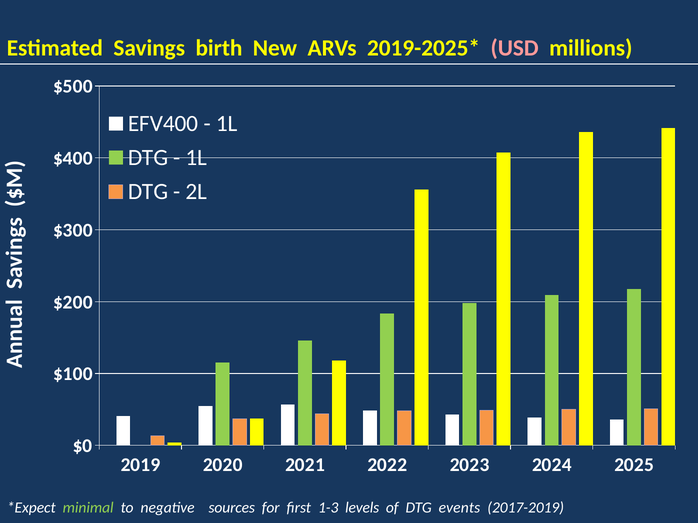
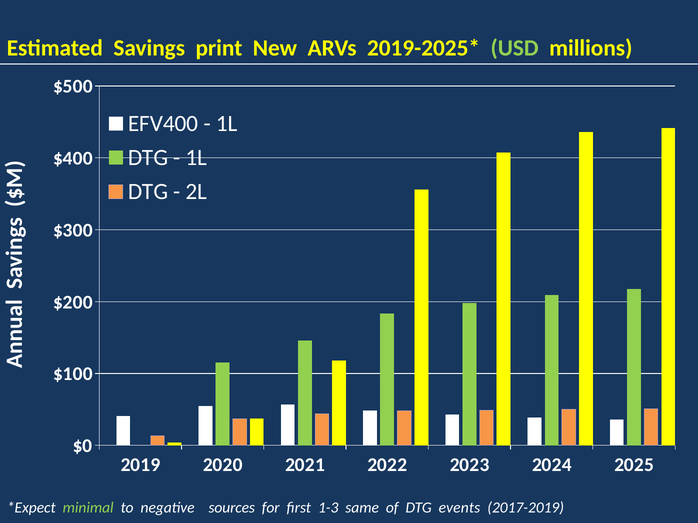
birth: birth -> print (219, 48)
USD colour: pink -> light green (515, 48)
levels: levels -> same (362, 508)
